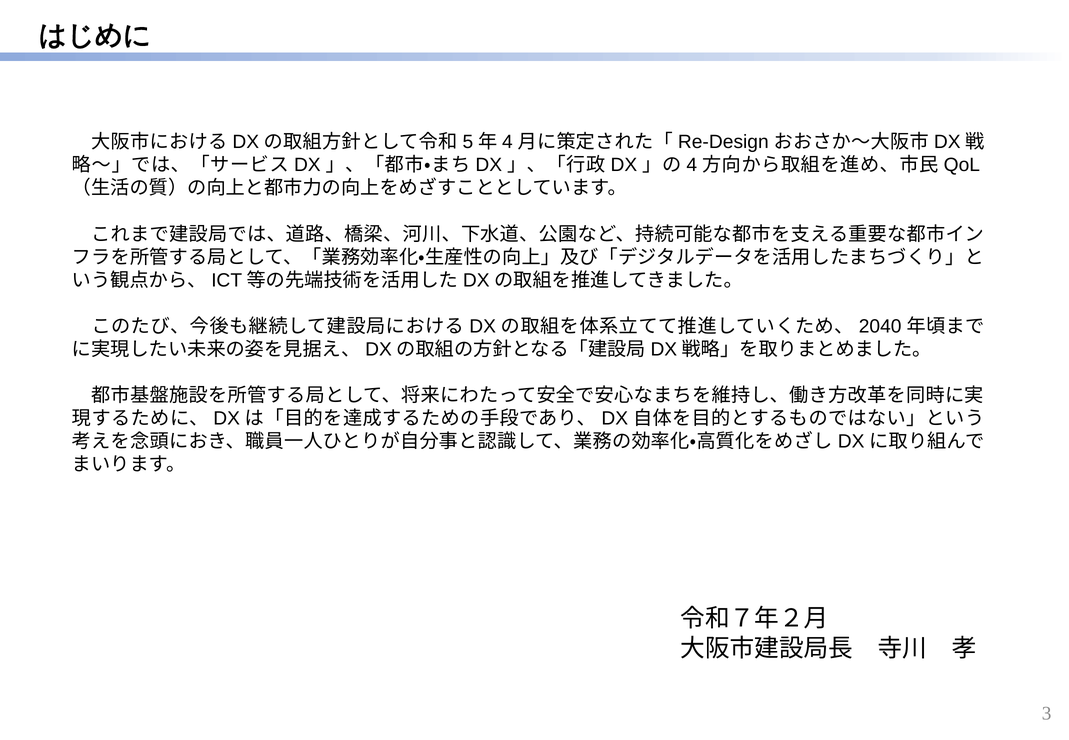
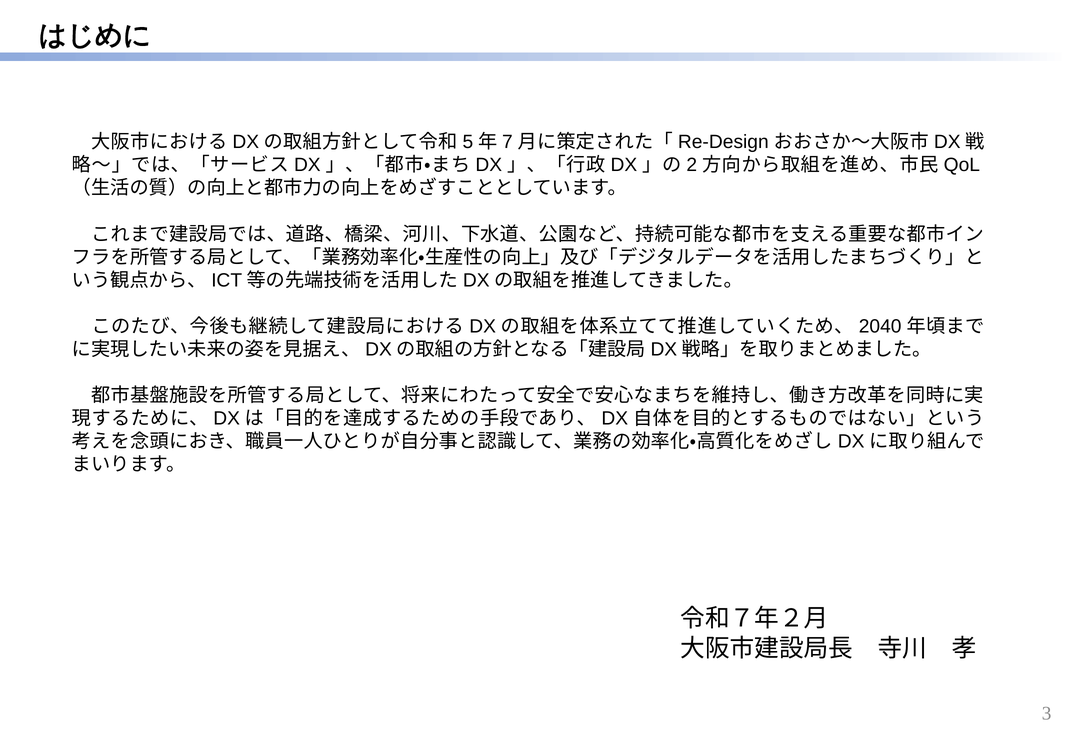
4: 4 -> 7 (507, 142)
4: 4 -> 2 (692, 165)
